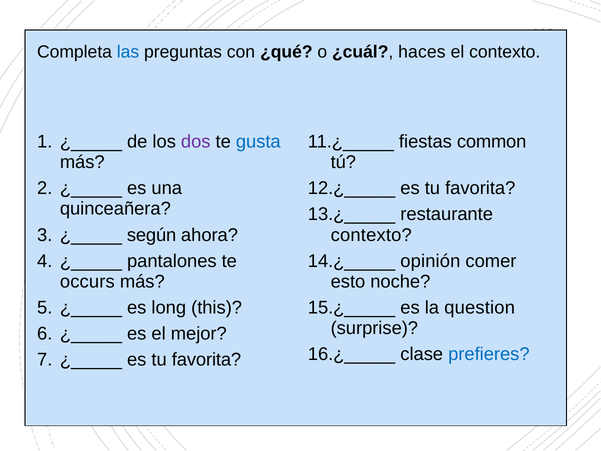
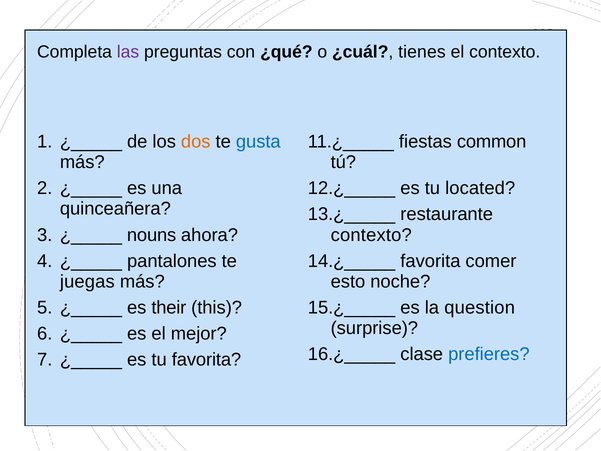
las colour: blue -> purple (128, 52)
haces: haces -> tienes (422, 52)
dos colour: purple -> orange (196, 142)
favorita: favorita -> located (480, 188)
según: según -> nouns (152, 235)
opinión: opinión -> favorita (430, 261)
occurs: occurs -> juegas (87, 281)
long: long -> their (169, 307)
